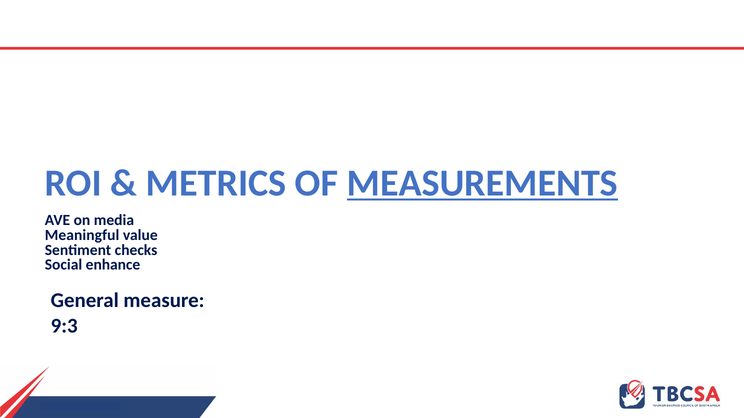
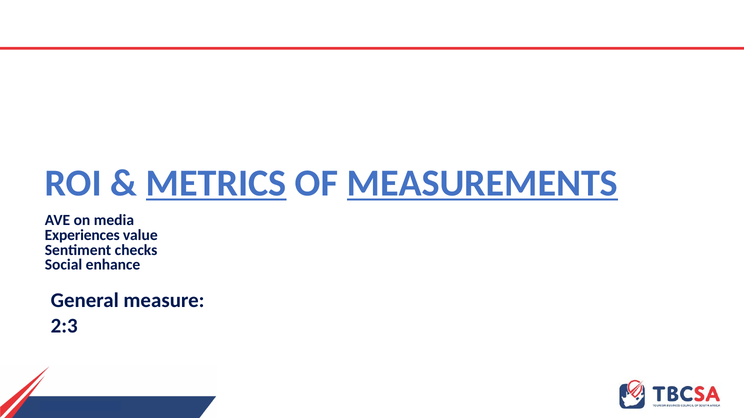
METRICS underline: none -> present (216, 183)
Meaningful: Meaningful -> Experiences (82, 235)
9:3: 9:3 -> 2:3 (64, 326)
